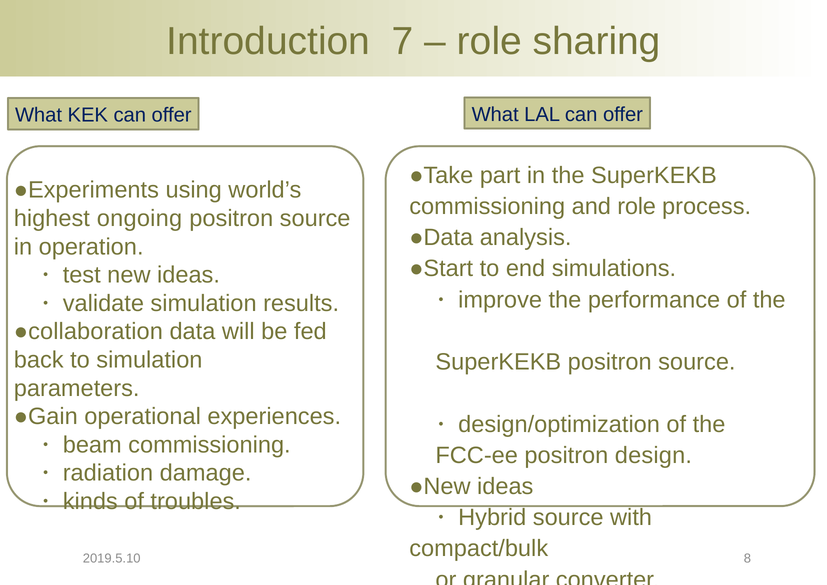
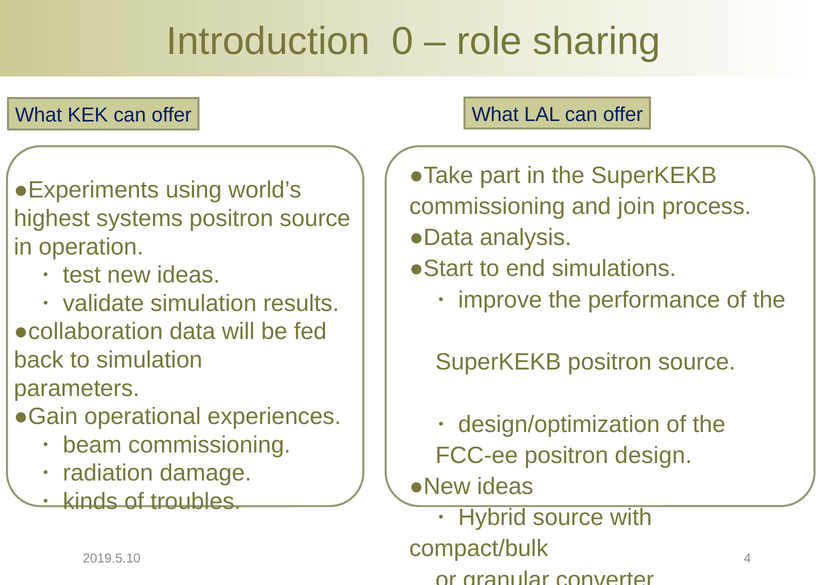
7: 7 -> 0 (403, 41)
and role: role -> join (636, 206)
ongoing: ongoing -> systems (140, 218)
8: 8 -> 4 (747, 558)
